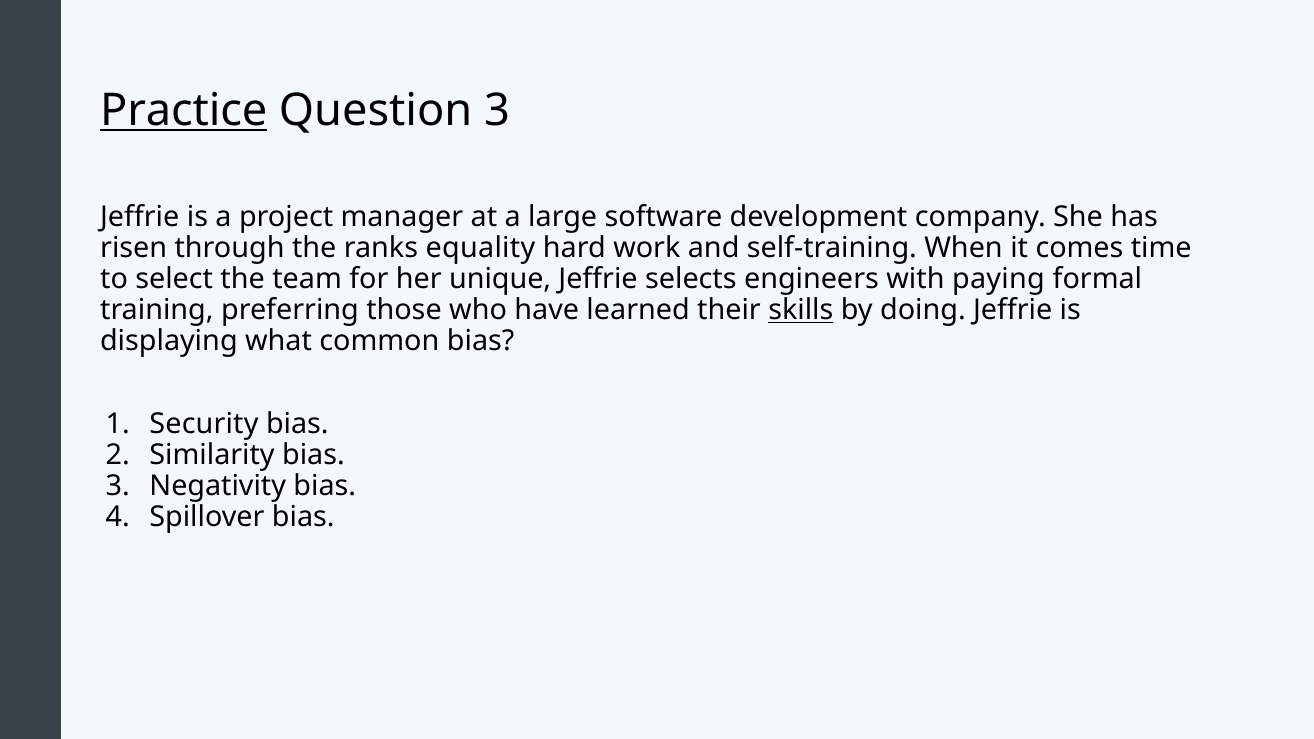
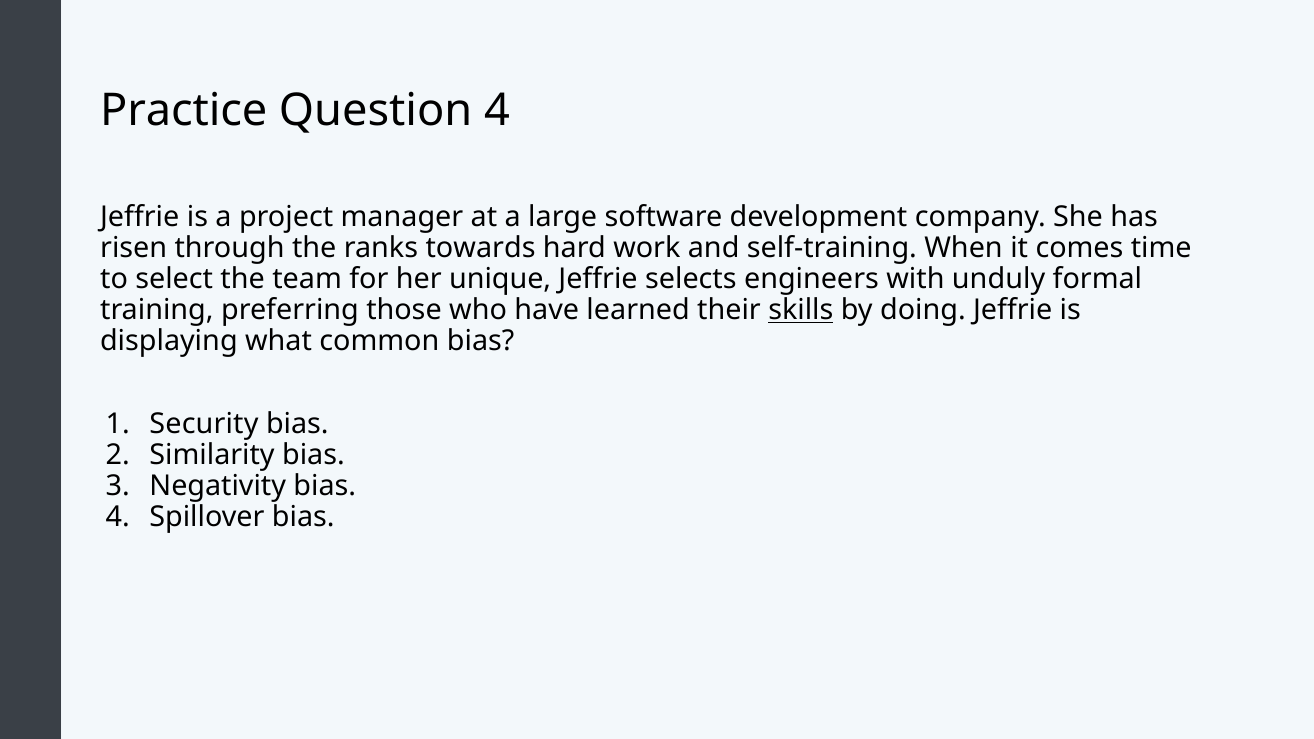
Practice underline: present -> none (184, 110)
Question 3: 3 -> 4 (497, 110)
equality: equality -> towards (481, 248)
paying: paying -> unduly (999, 279)
